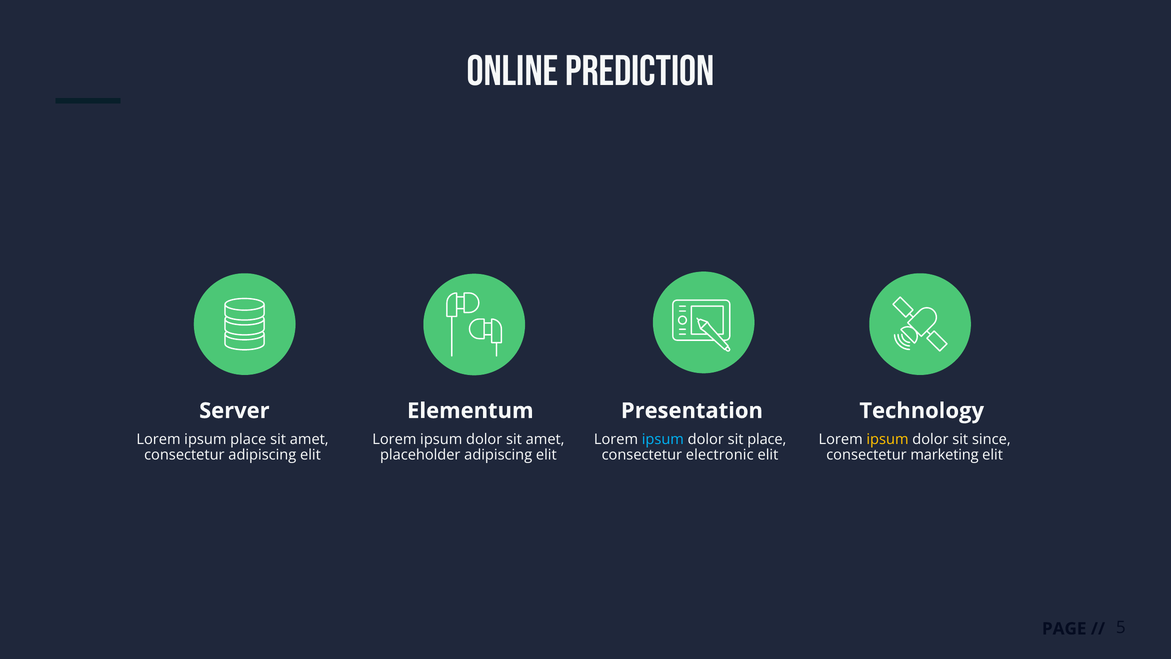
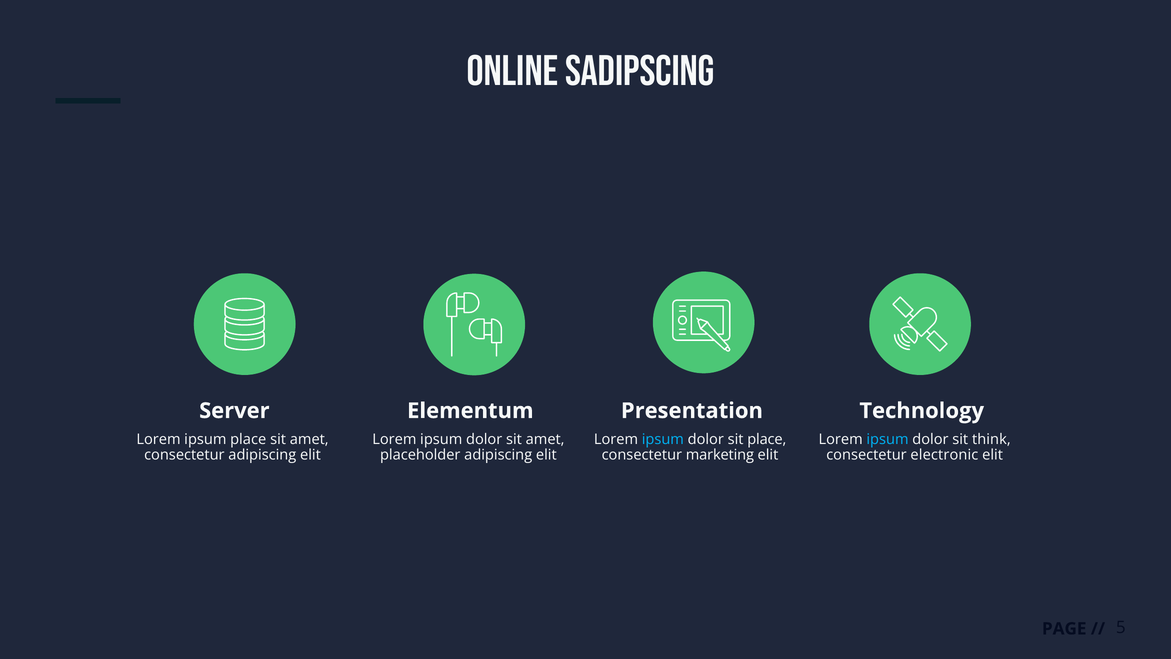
PREDICTION: PREDICTION -> SADIPSCING (640, 71)
ipsum colour: yellow -> light blue (887, 439)
since: since -> think (991, 439)
electronic: electronic -> marketing (720, 455)
marketing: marketing -> electronic (944, 455)
